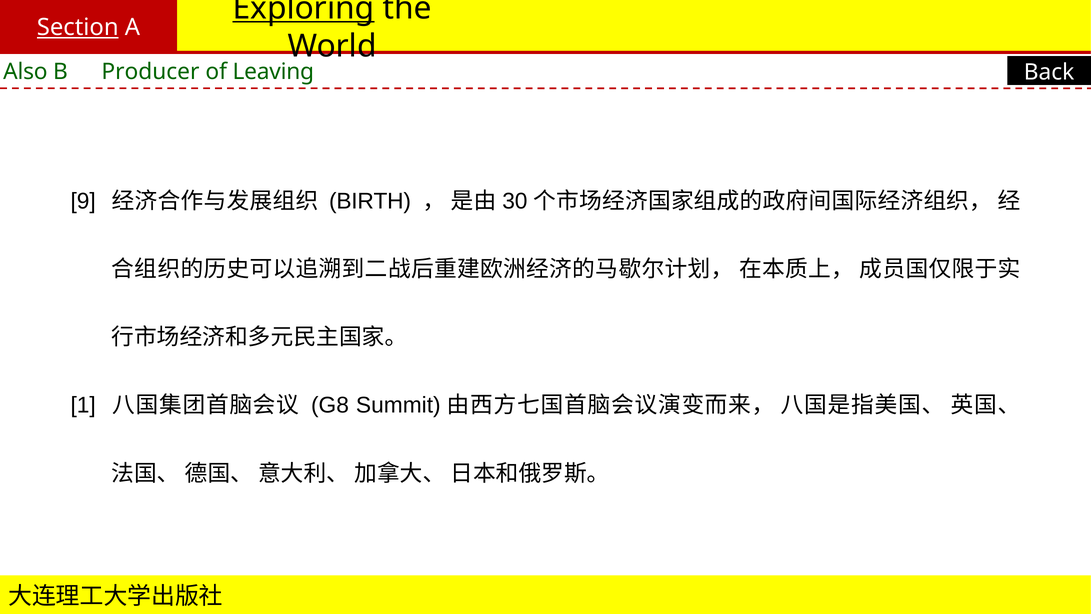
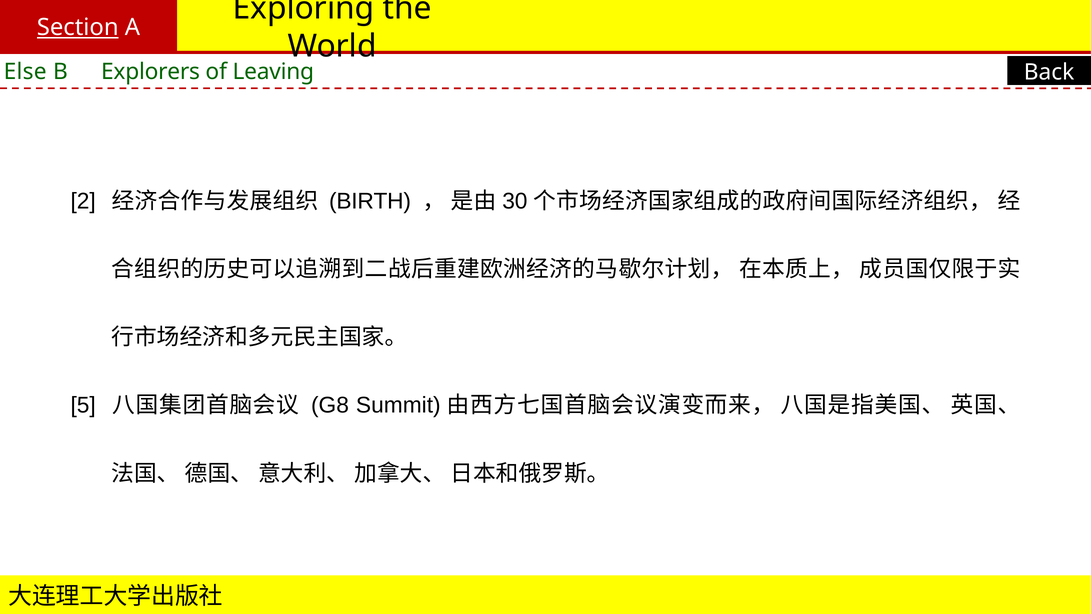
Exploring underline: present -> none (304, 8)
Also: Also -> Else (25, 72)
Producer: Producer -> Explorers (151, 72)
9: 9 -> 2 (83, 201)
1: 1 -> 5 (83, 406)
